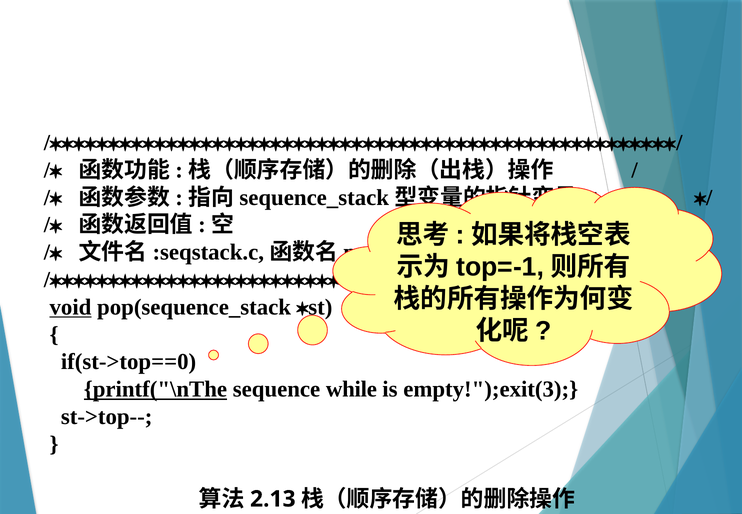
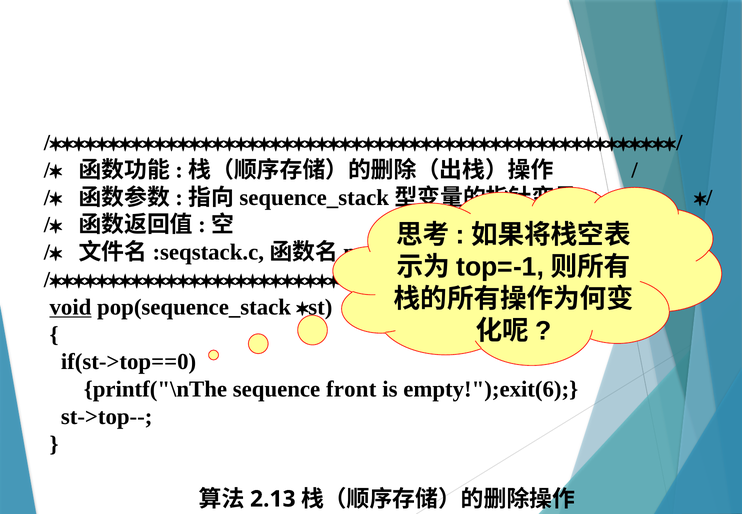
printf("\nThe underline: present -> none (155, 389)
while: while -> front (351, 389)
empty!");exit(3: empty!");exit(3 -> empty!");exit(6 (491, 389)
